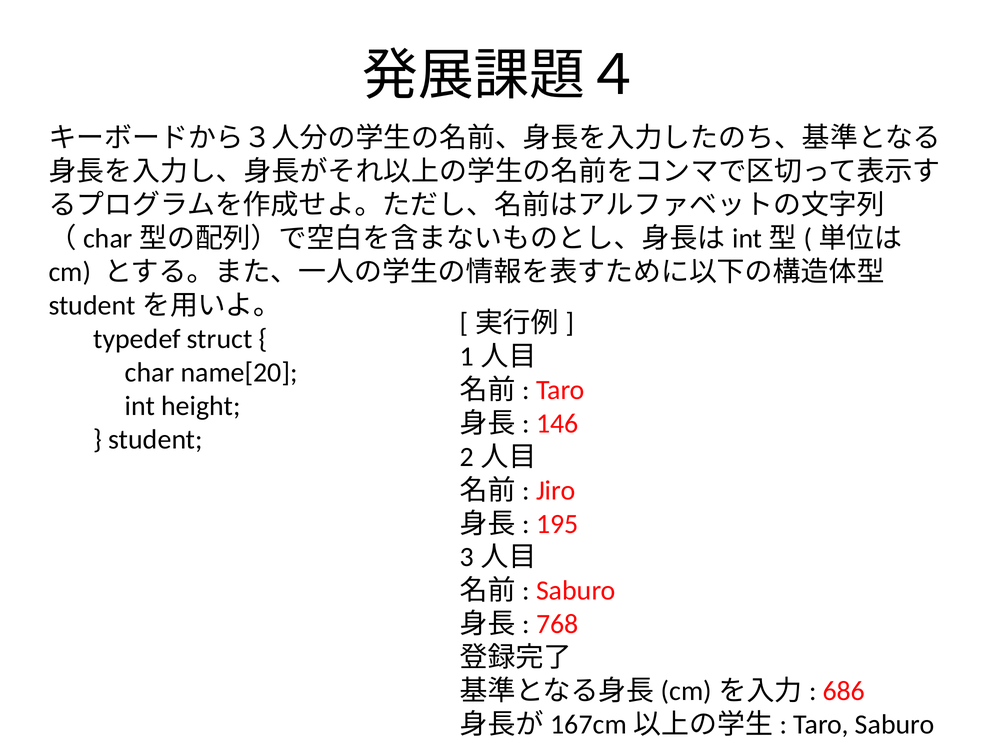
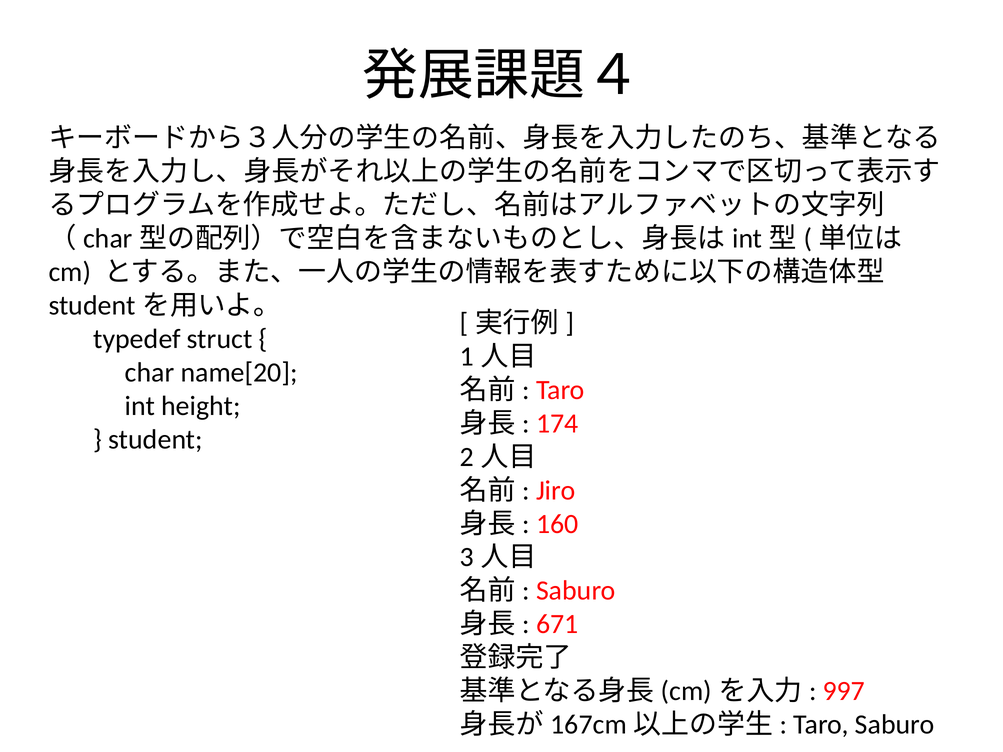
146: 146 -> 174 (557, 424)
195: 195 -> 160 (557, 524)
768: 768 -> 671 (557, 624)
686: 686 -> 997 (844, 691)
